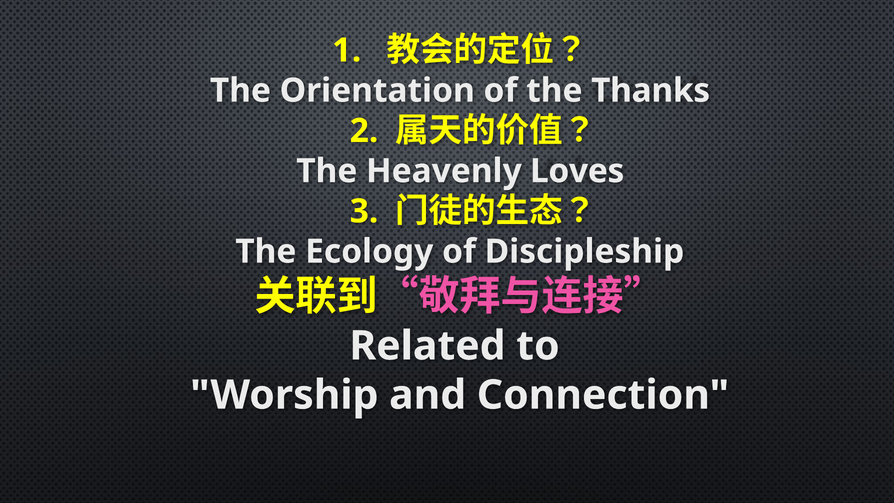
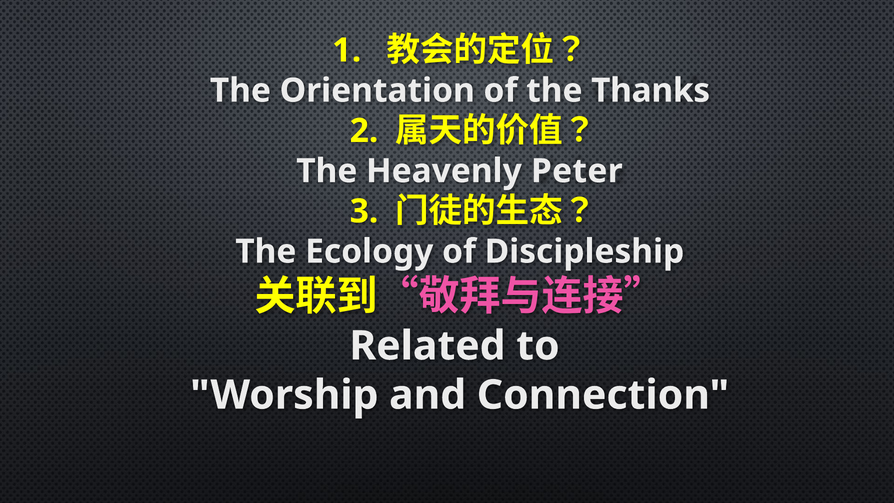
Loves: Loves -> Peter (577, 171)
